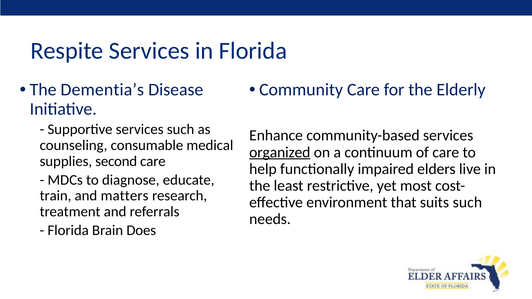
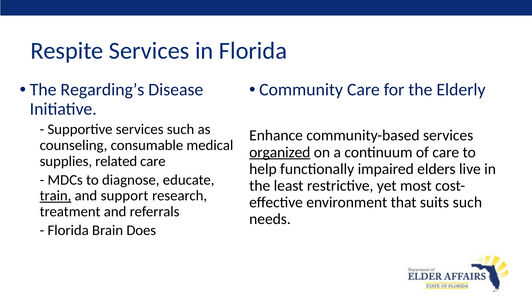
Dementia’s: Dementia’s -> Regarding’s (102, 90)
second: second -> related (116, 161)
train underline: none -> present (56, 196)
matters: matters -> support (125, 196)
